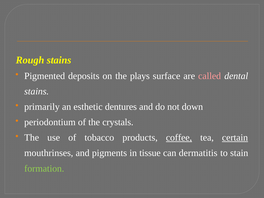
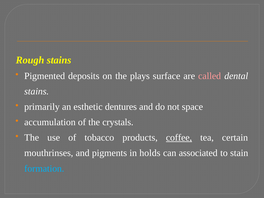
down: down -> space (192, 107)
periodontium: periodontium -> accumulation (50, 122)
certain underline: present -> none (235, 138)
tissue: tissue -> holds (150, 153)
dermatitis: dermatitis -> associated (198, 153)
formation colour: light green -> light blue (44, 168)
